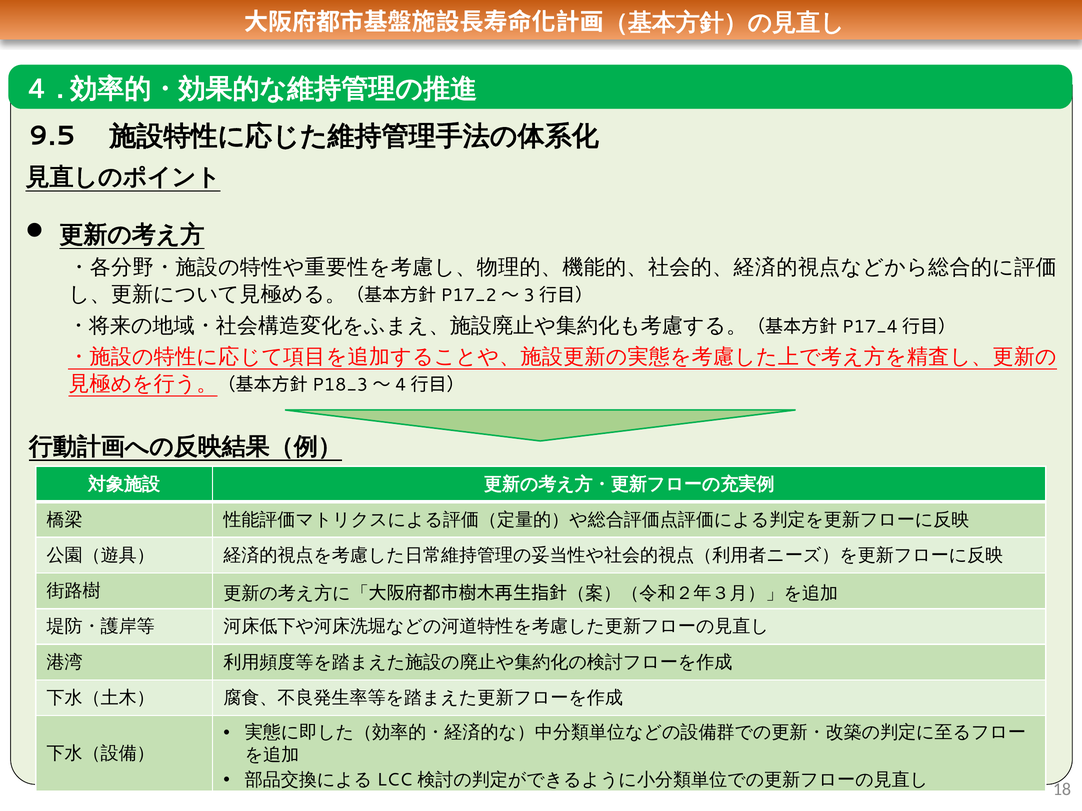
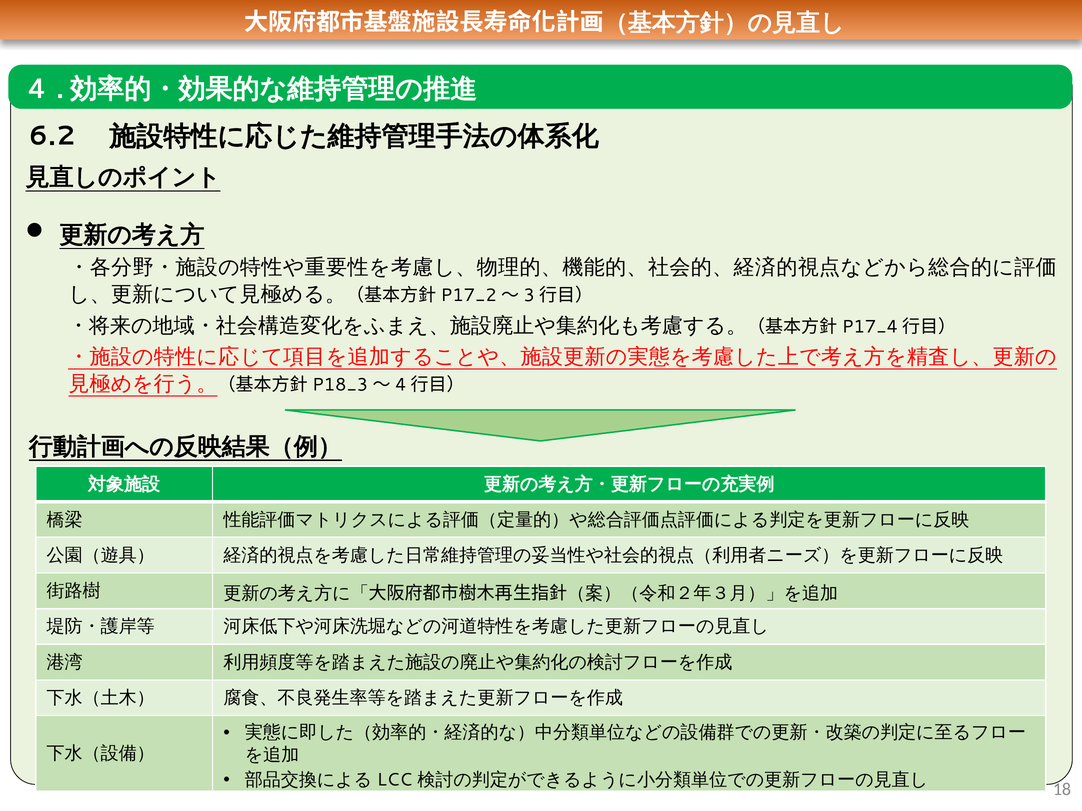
9.5: 9.5 -> 6.2 (52, 136)
